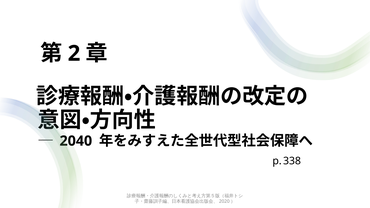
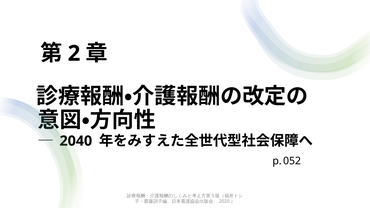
338: 338 -> 052 (292, 161)
